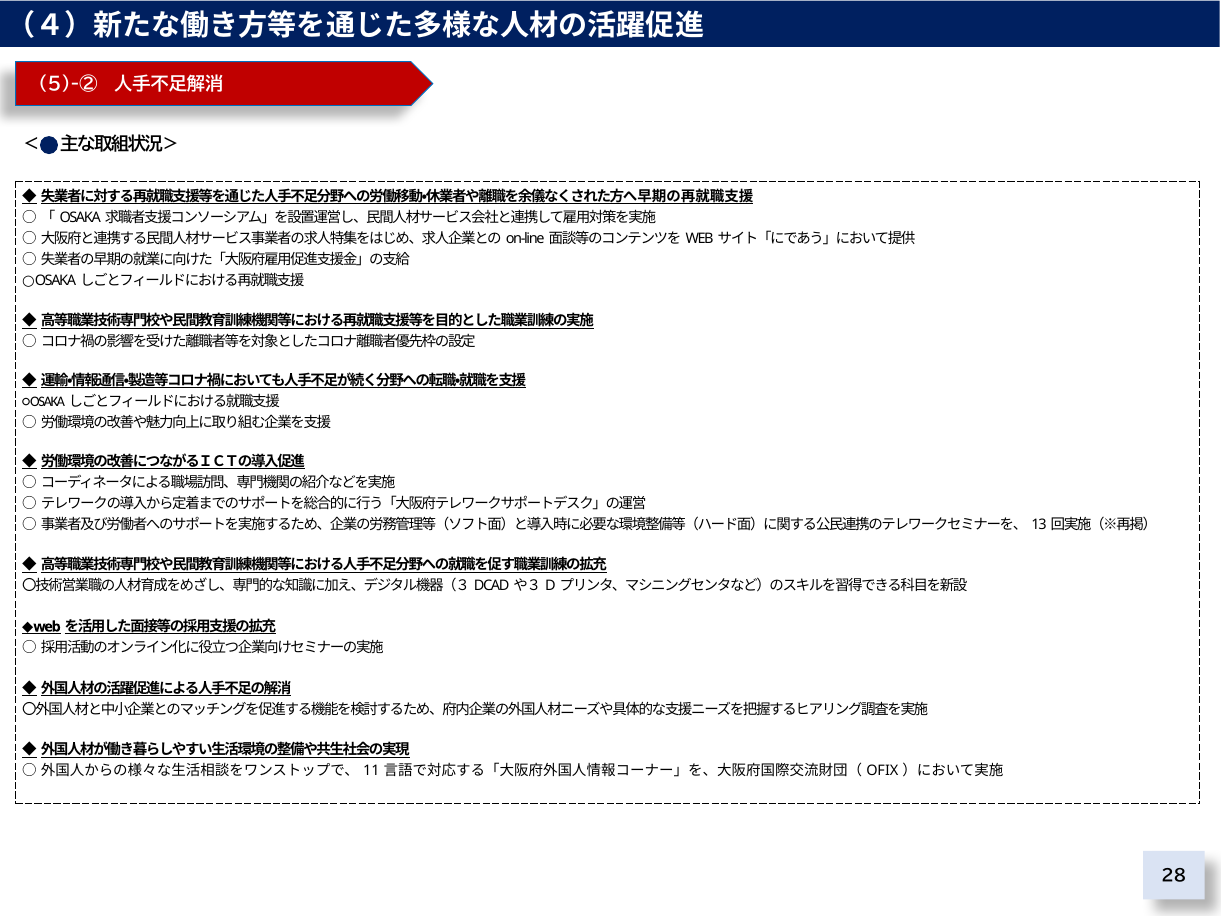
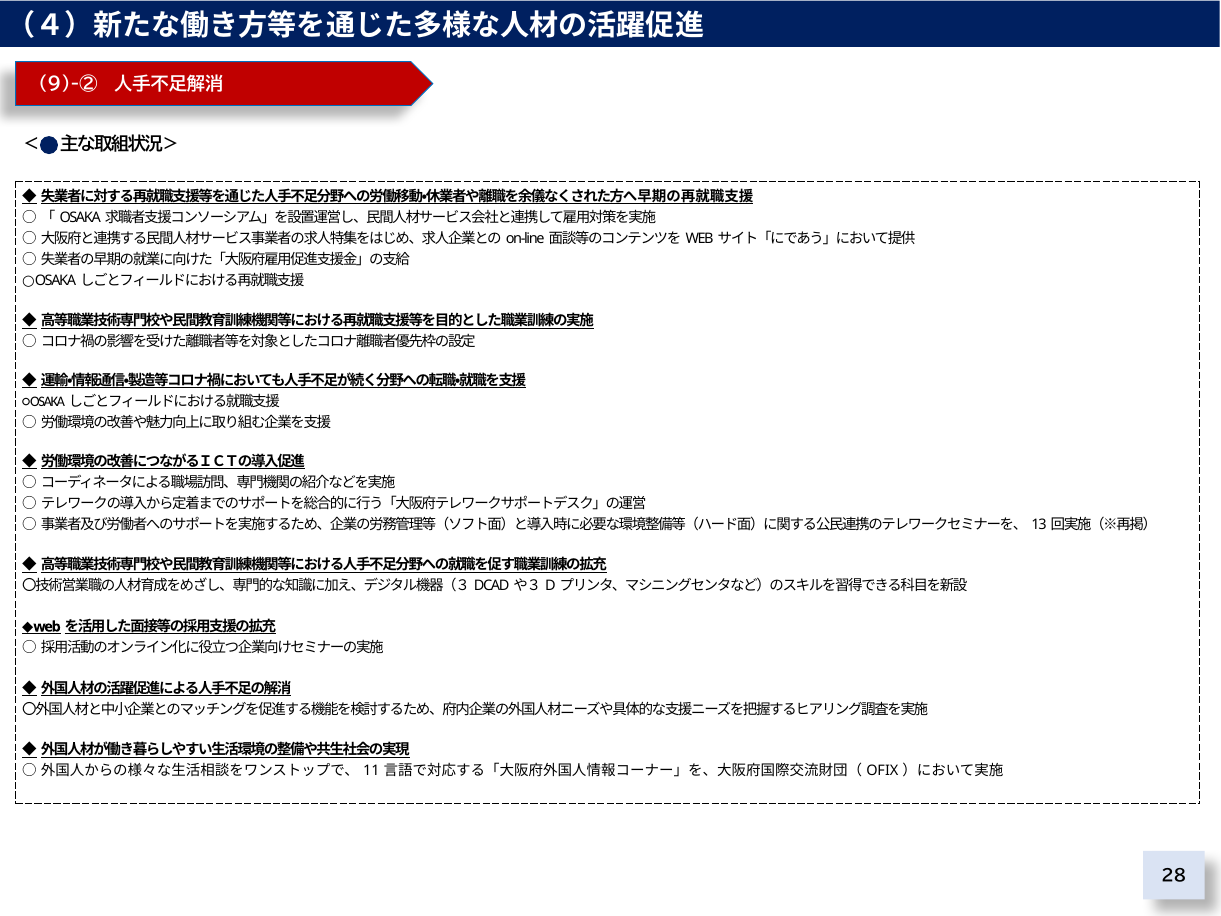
5)-②: 5)-② -> 9)-② (68, 85)
